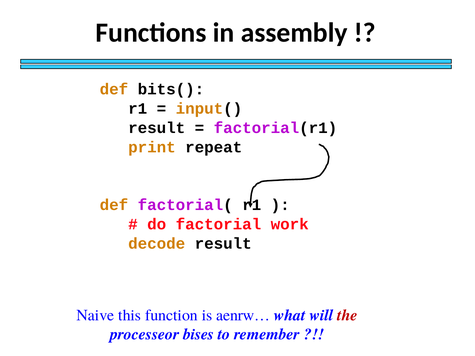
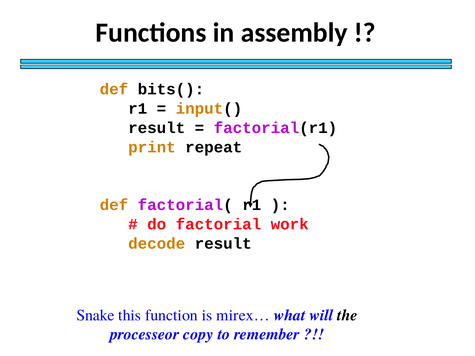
Naive: Naive -> Snake (96, 315)
aenrw…: aenrw… -> mirex… (243, 315)
the colour: red -> black (347, 315)
bises: bises -> copy (198, 334)
